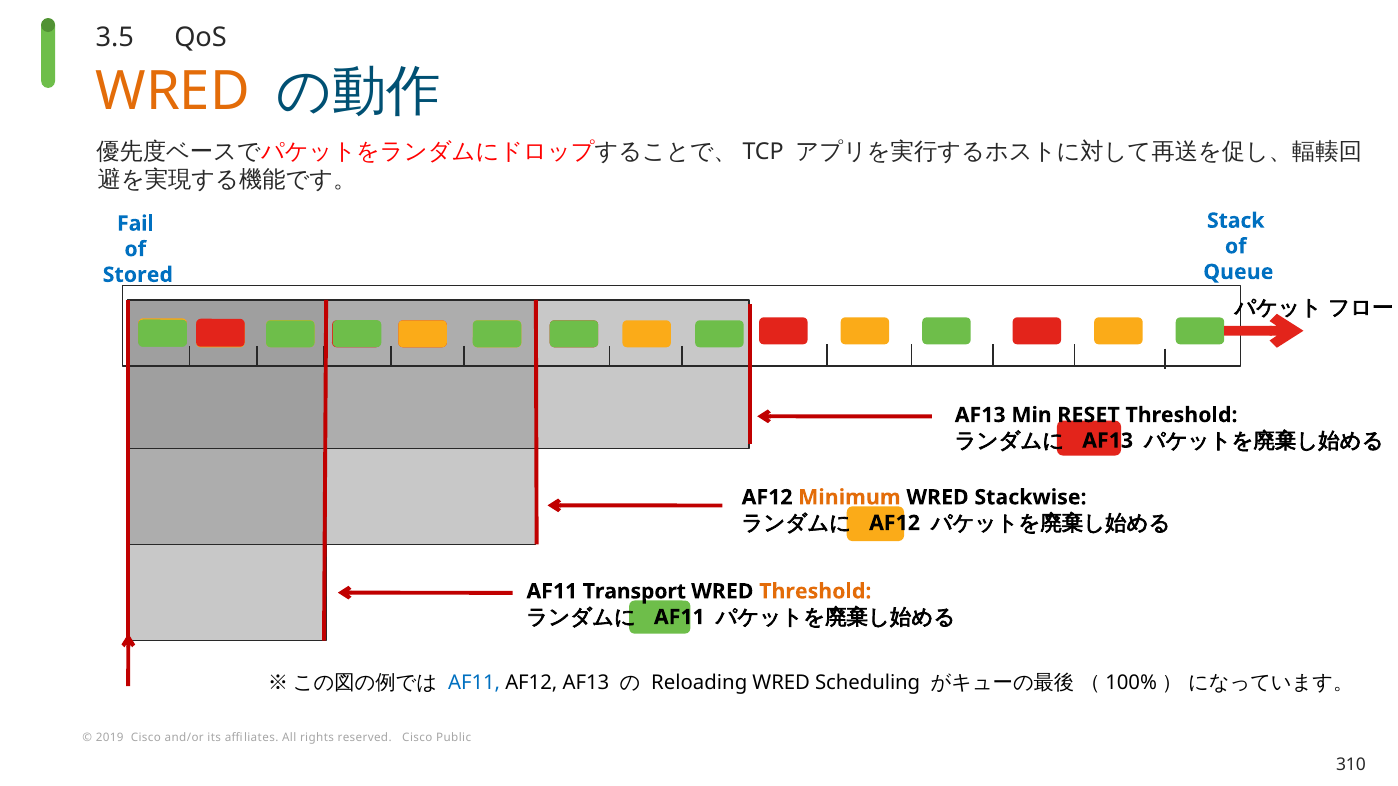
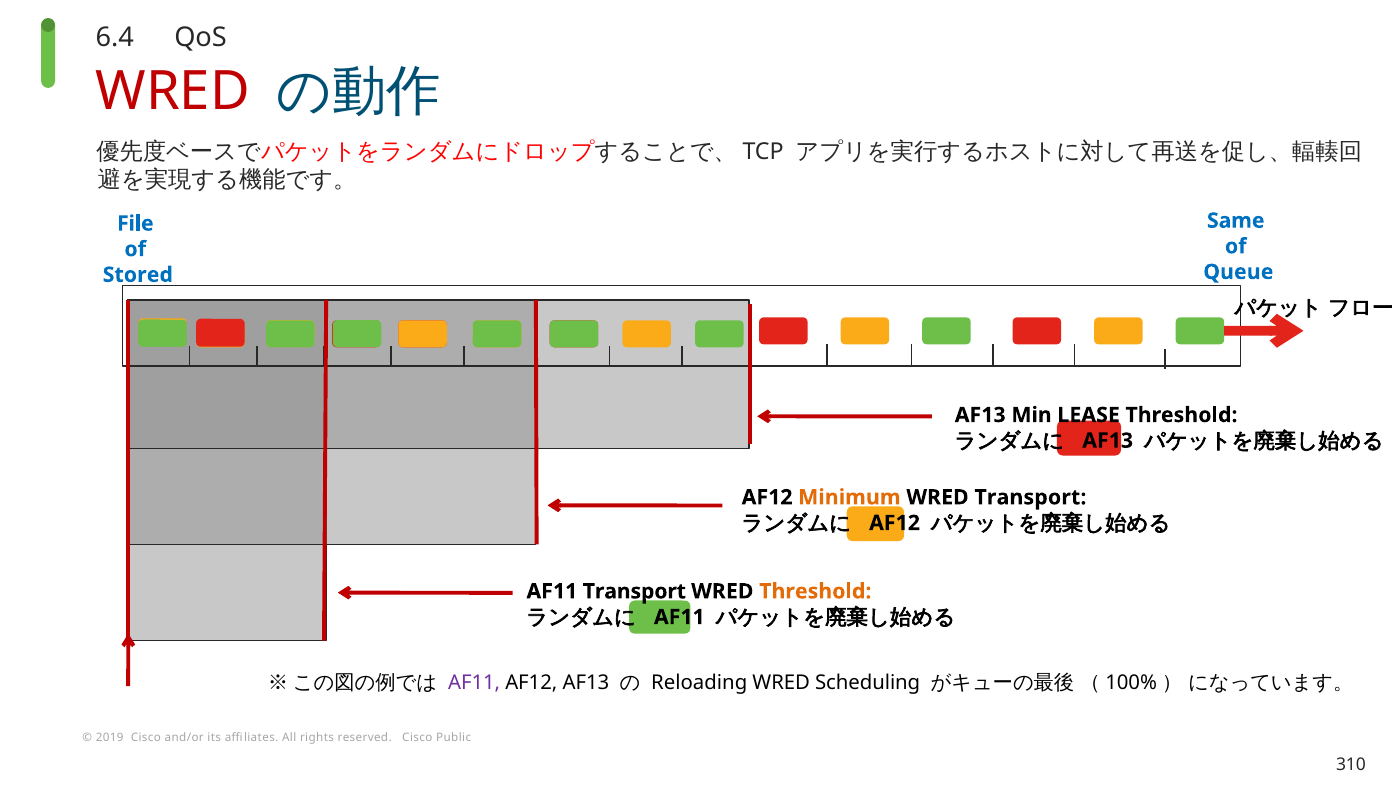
3.5: 3.5 -> 6.4 (115, 38)
WRED colour: orange -> red (173, 92)
Stack: Stack -> Same (1236, 221)
Fail: Fail -> File (135, 224)
RESET: RESET -> LEASE (1089, 415)
WRED Stackwise: Stackwise -> Transport (1030, 498)
AF11 colour: blue -> purple (474, 683)
